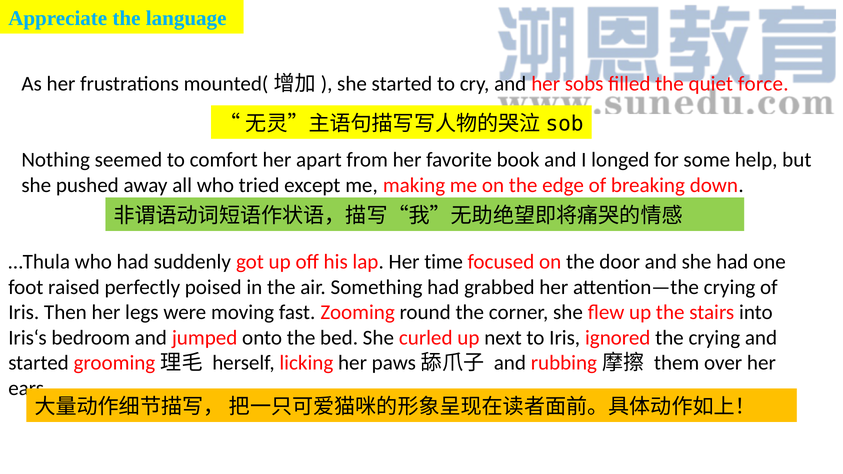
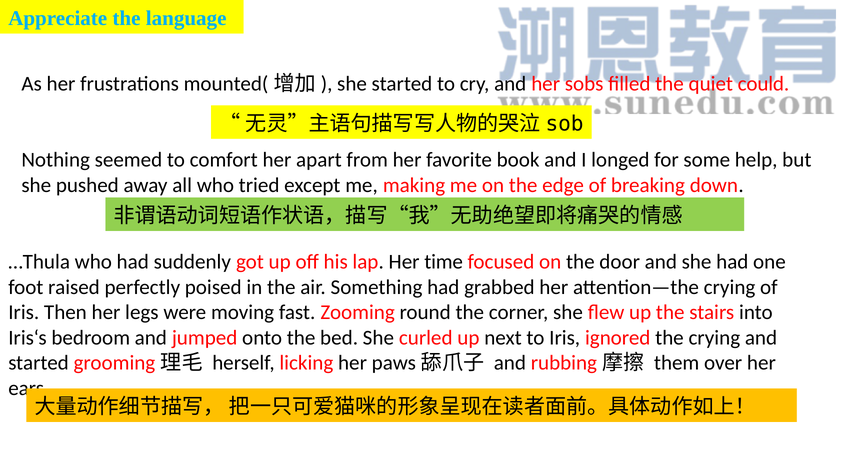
force: force -> could (763, 84)
